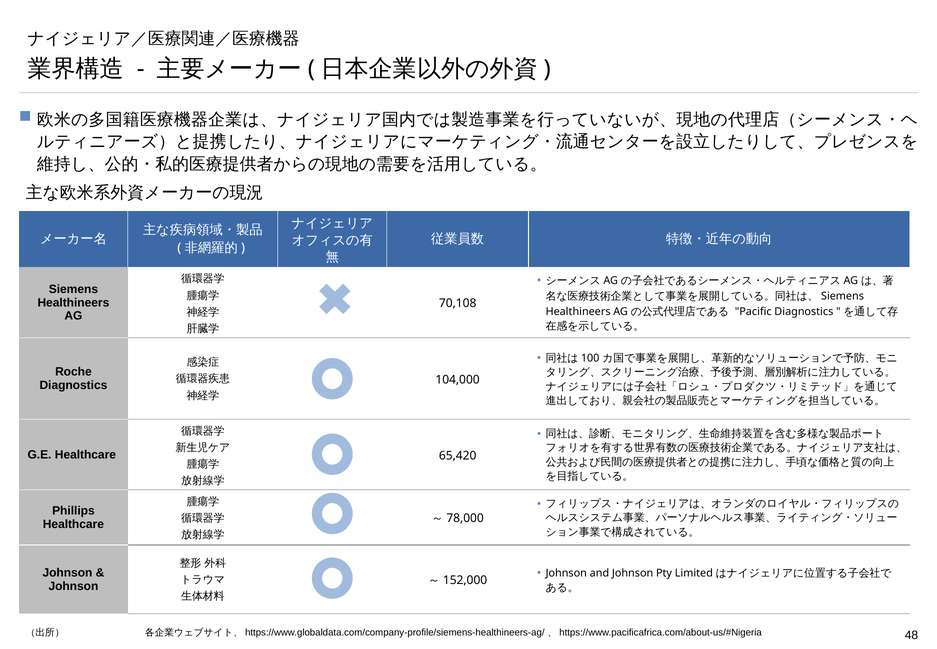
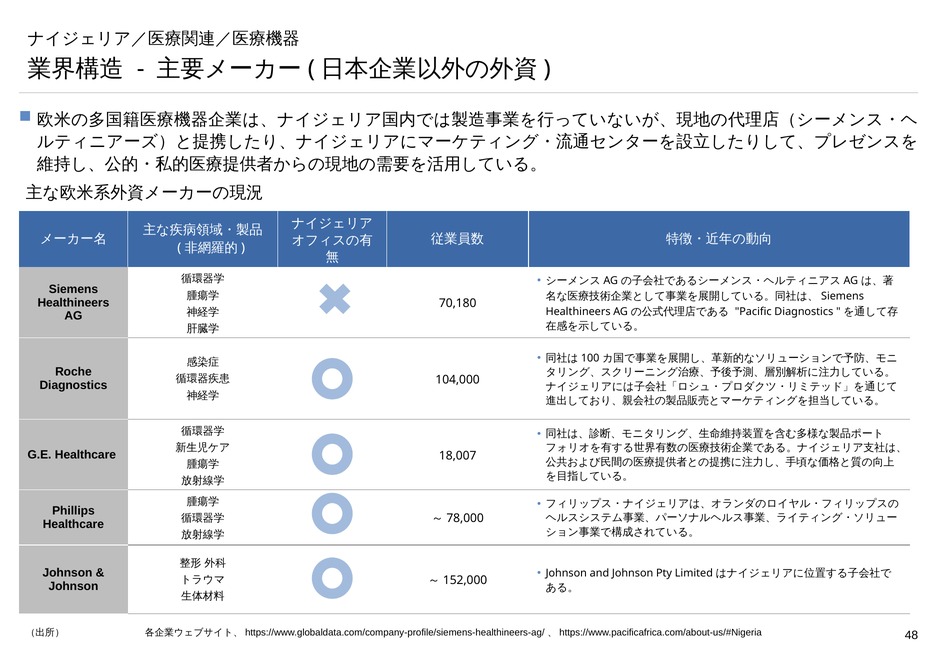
70,108: 70,108 -> 70,180 (458, 303)
65,420: 65,420 -> 18,007 (458, 455)
